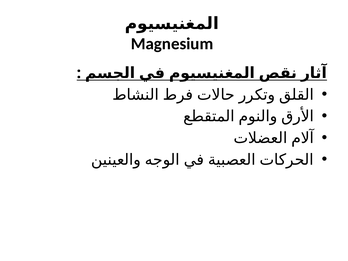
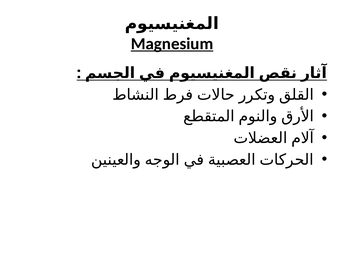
Magnesium underline: none -> present (172, 44)
